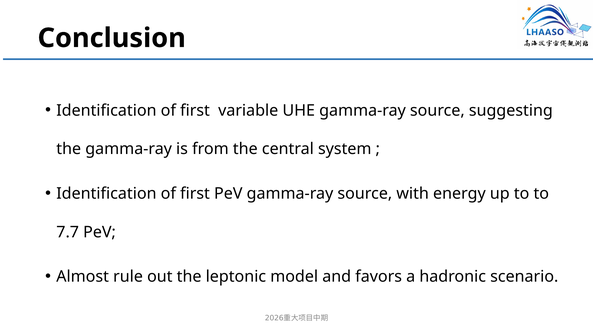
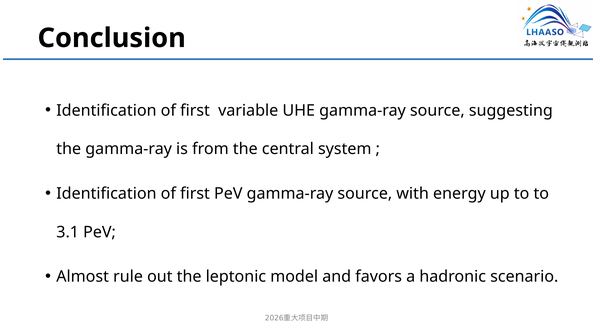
7.7: 7.7 -> 3.1 (68, 232)
